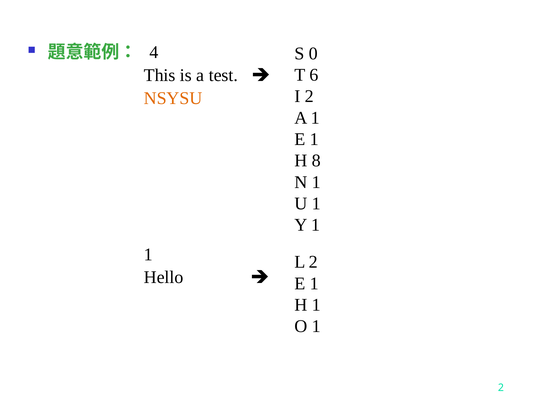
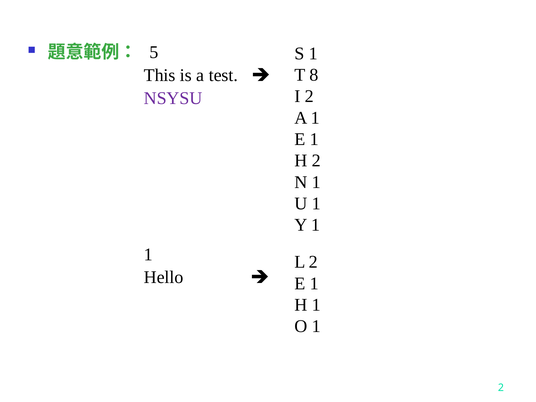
S 0: 0 -> 1 (313, 53)
4: 4 -> 5 (154, 52)
6: 6 -> 8 (314, 75)
NSYSU colour: orange -> purple (173, 98)
H 8: 8 -> 2 (316, 161)
